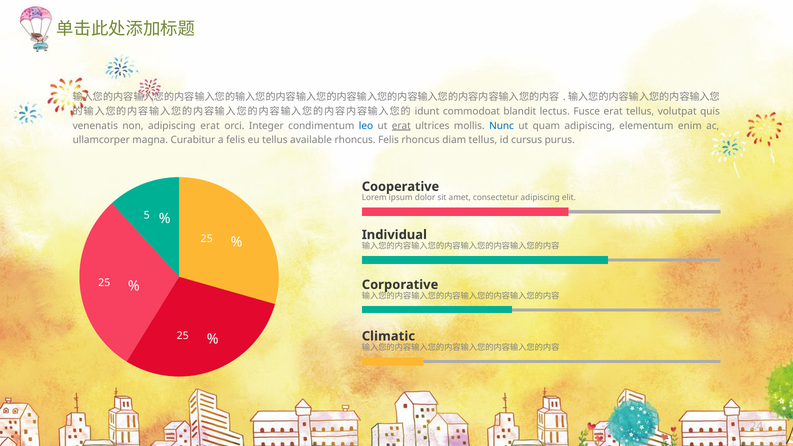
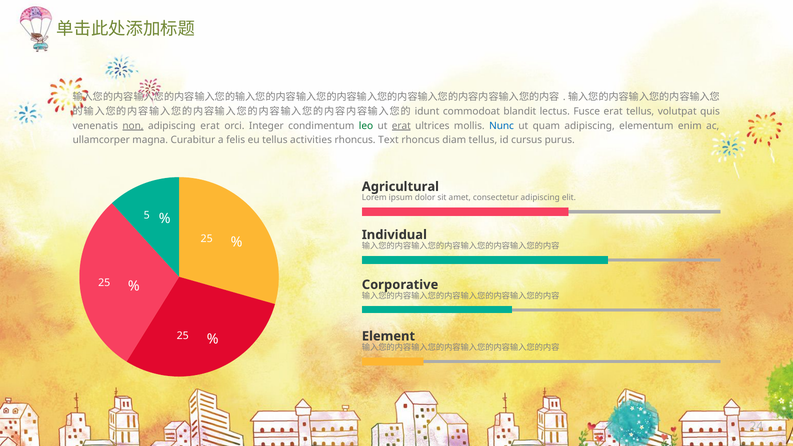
non underline: none -> present (133, 126)
leo colour: blue -> green (366, 126)
available: available -> activities (311, 140)
rhoncus Felis: Felis -> Text (388, 140)
Cooperative: Cooperative -> Agricultural (400, 187)
Climatic: Climatic -> Element (388, 336)
